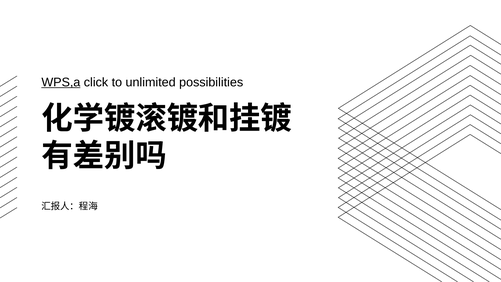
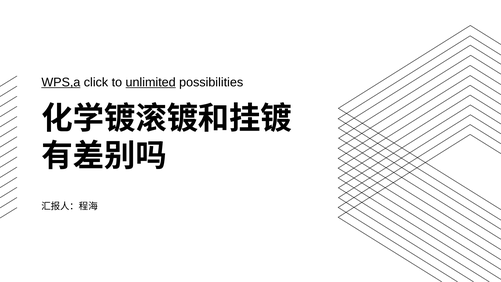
unlimited underline: none -> present (151, 82)
